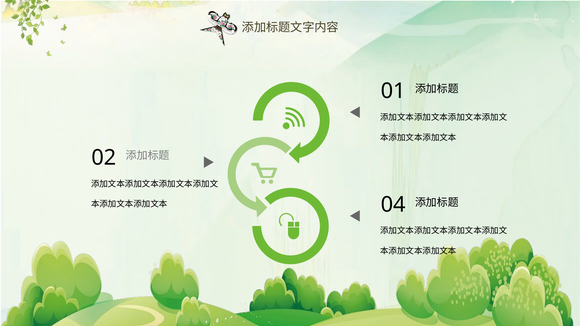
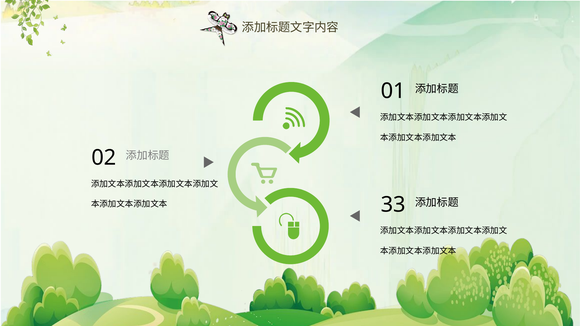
04: 04 -> 33 (393, 205)
